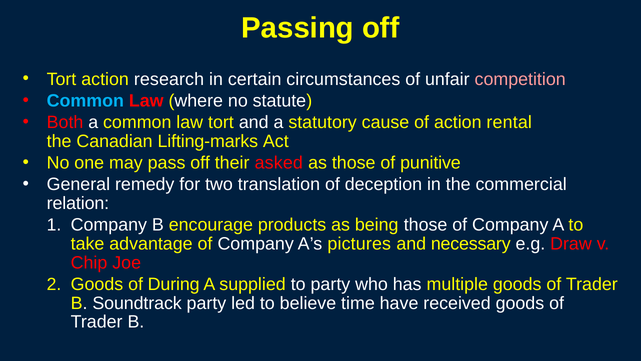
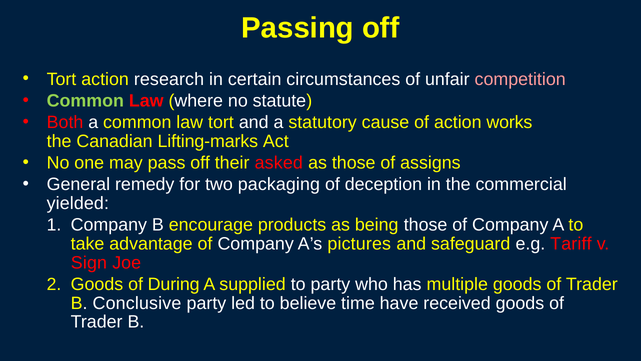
Common colour: light blue -> light green (85, 101)
rental: rental -> works (509, 122)
punitive: punitive -> assigns (430, 163)
translation: translation -> packaging (279, 184)
relation: relation -> yielded (78, 203)
necessary: necessary -> safeguard (471, 244)
Draw: Draw -> Tariff (571, 244)
Chip: Chip -> Sign (89, 262)
Soundtrack: Soundtrack -> Conclusive (137, 303)
